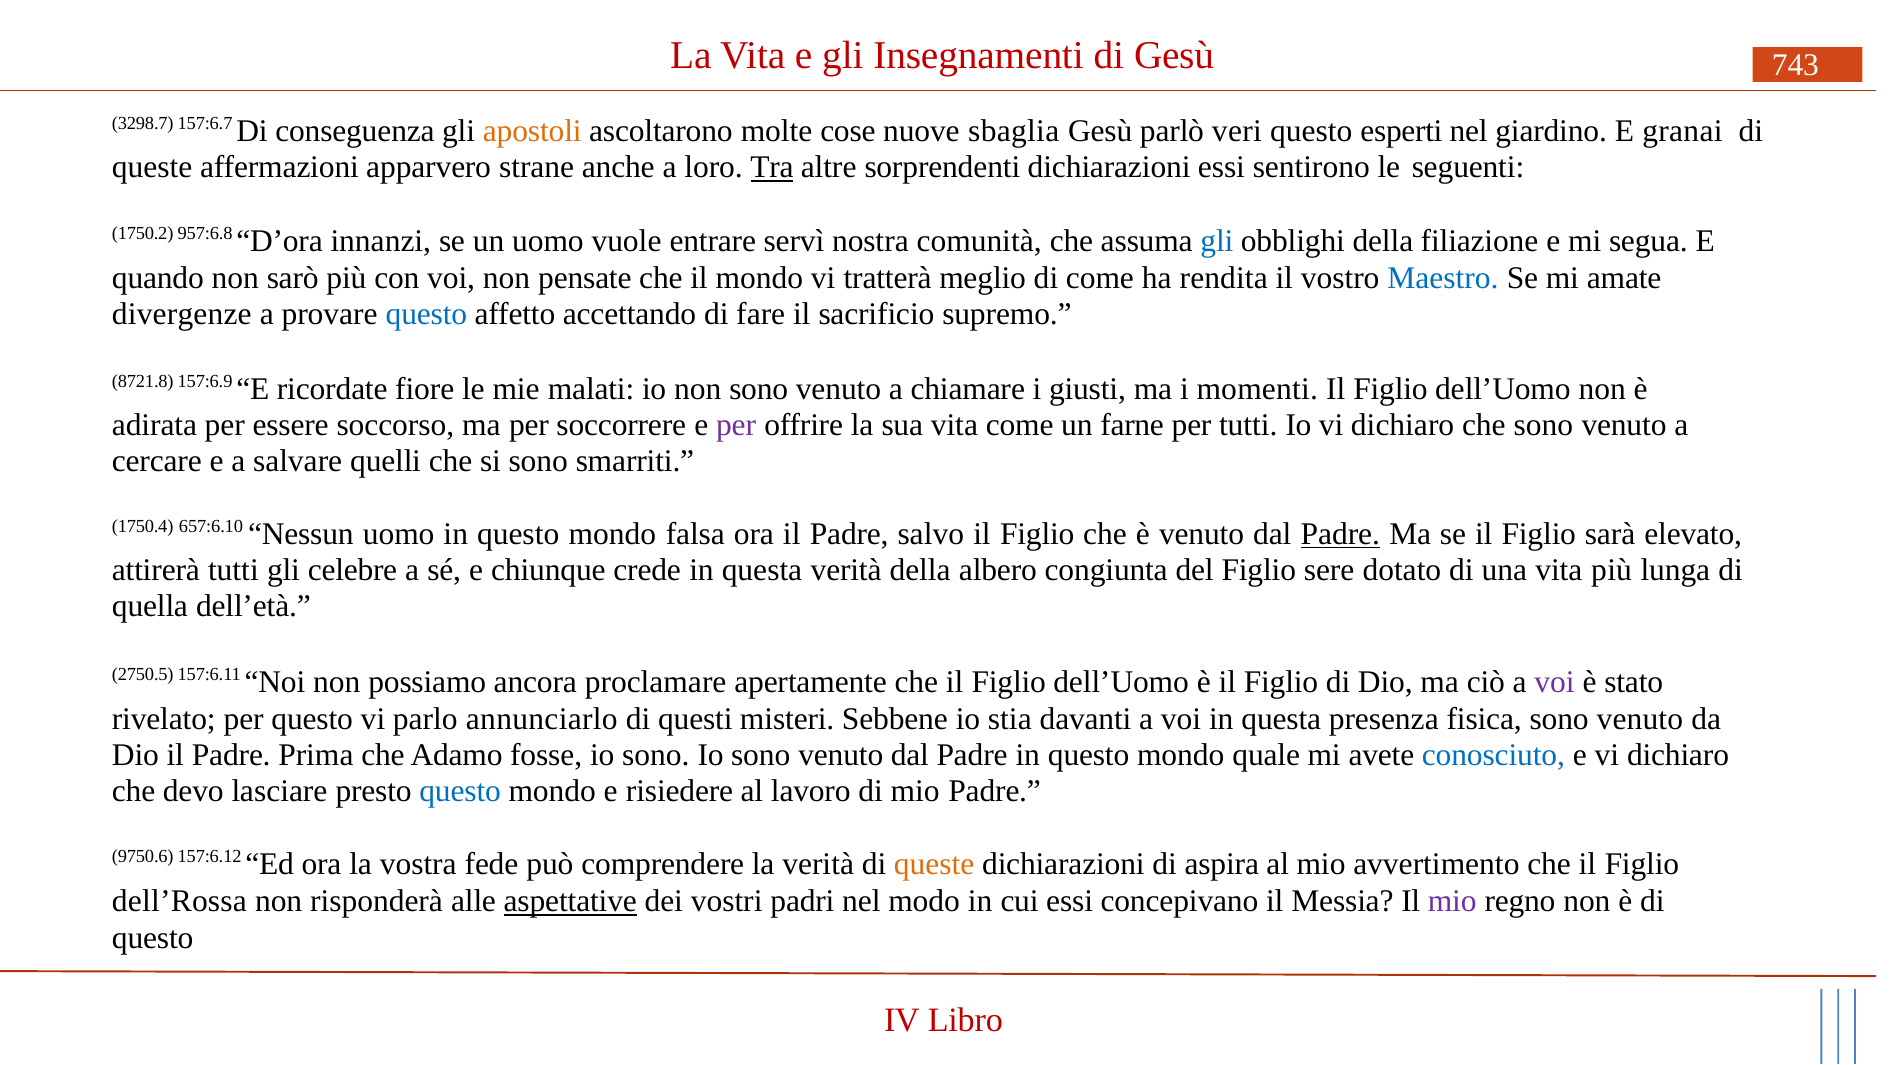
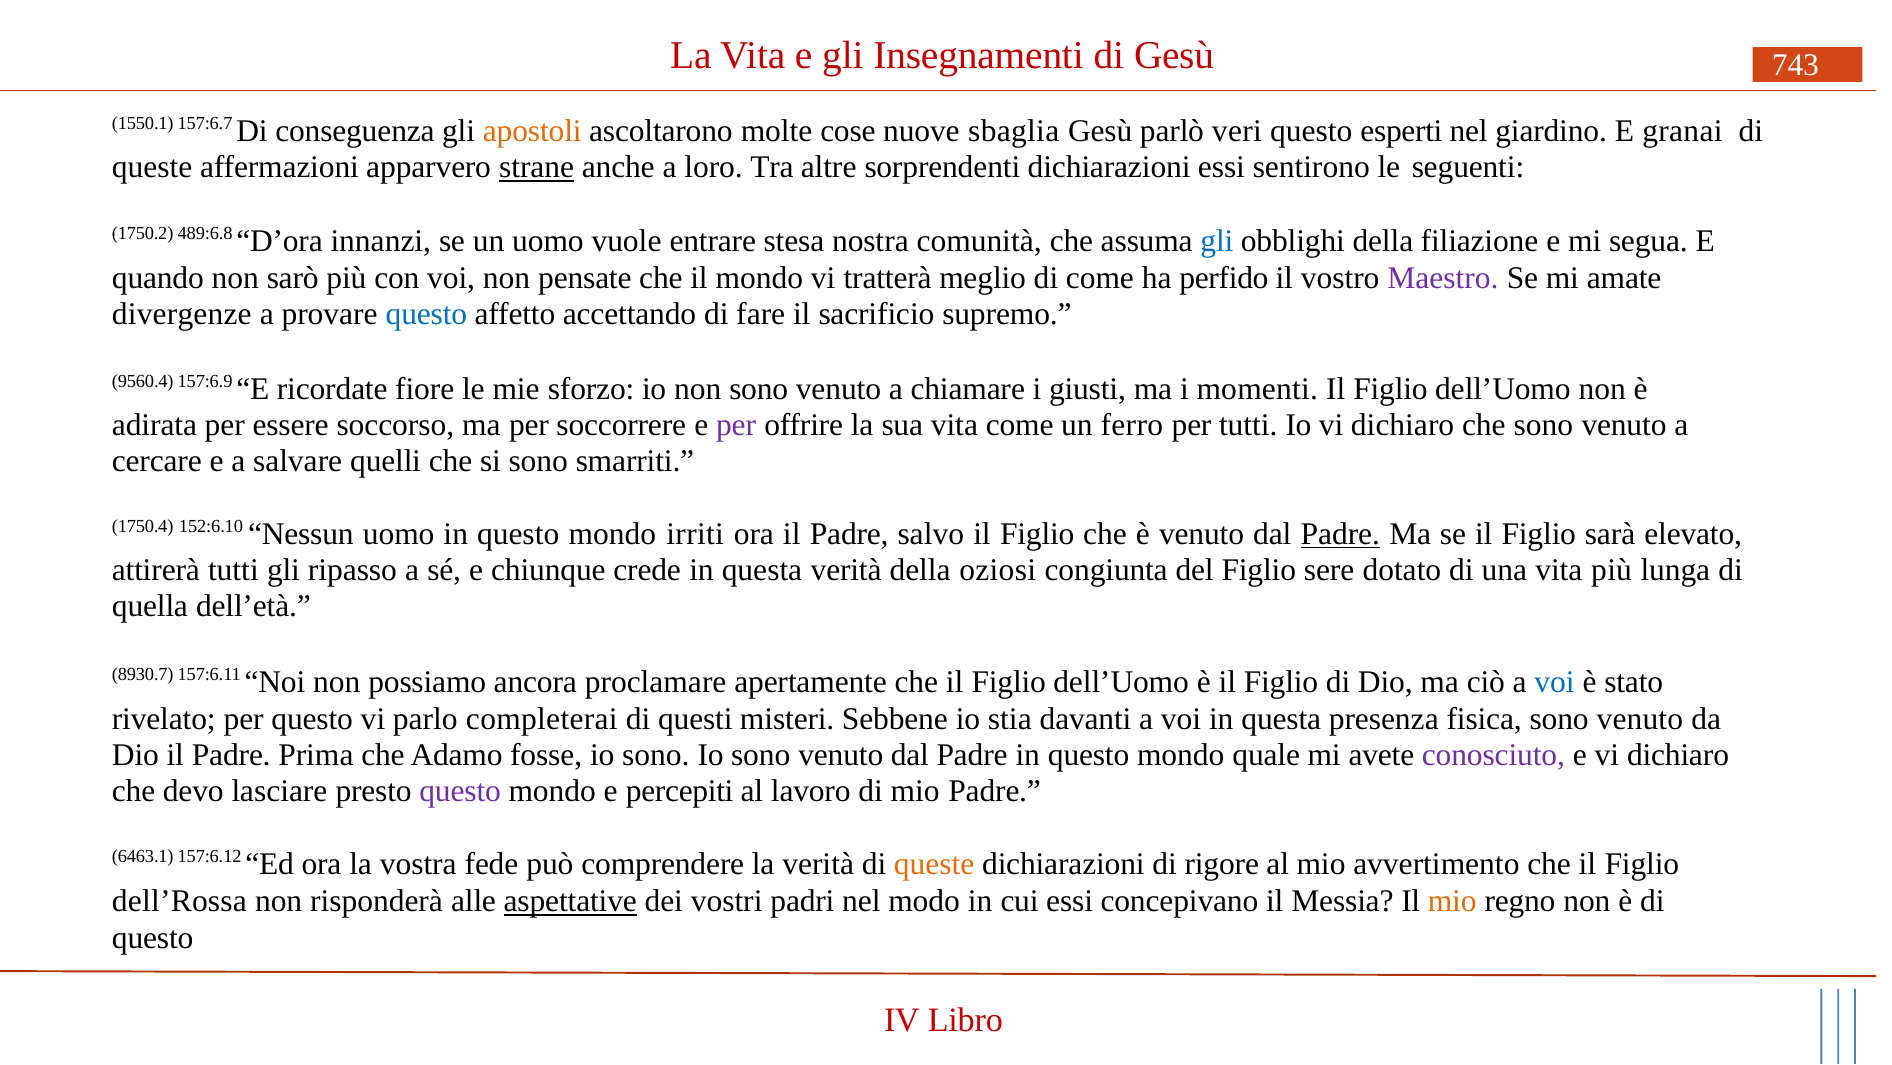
3298.7: 3298.7 -> 1550.1 (143, 123)
strane underline: none -> present (537, 167)
Tra underline: present -> none (772, 167)
957:6.8: 957:6.8 -> 489:6.8 (205, 234)
servì: servì -> stesa (794, 242)
rendita: rendita -> perfido (1224, 278)
Maestro colour: blue -> purple (1443, 278)
8721.8: 8721.8 -> 9560.4 (143, 381)
malati: malati -> sforzo (591, 389)
farne: farne -> ferro (1132, 425)
657:6.10: 657:6.10 -> 152:6.10 (211, 527)
falsa: falsa -> irriti (695, 534)
celebre: celebre -> ripasso (352, 570)
albero: albero -> oziosi (998, 570)
2750.5: 2750.5 -> 8930.7 (143, 675)
voi colour: purple -> blue (1555, 683)
annunciarlo: annunciarlo -> completerai (542, 719)
conosciuto colour: blue -> purple (1493, 755)
questo colour: blue -> purple (460, 792)
risiedere: risiedere -> percepiti (680, 792)
9750.6: 9750.6 -> 6463.1 (143, 857)
aspira: aspira -> rigore (1222, 865)
mio colour: purple -> orange (1452, 902)
